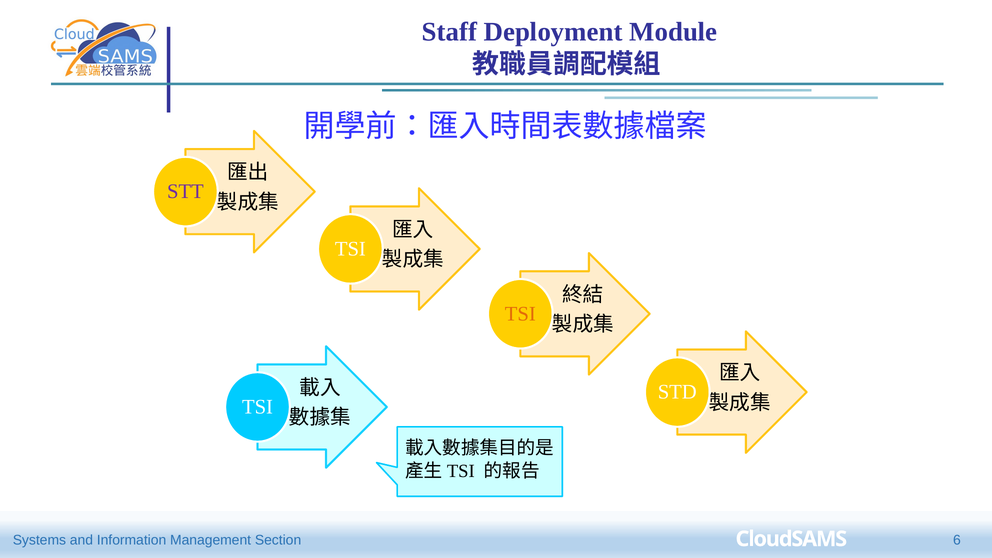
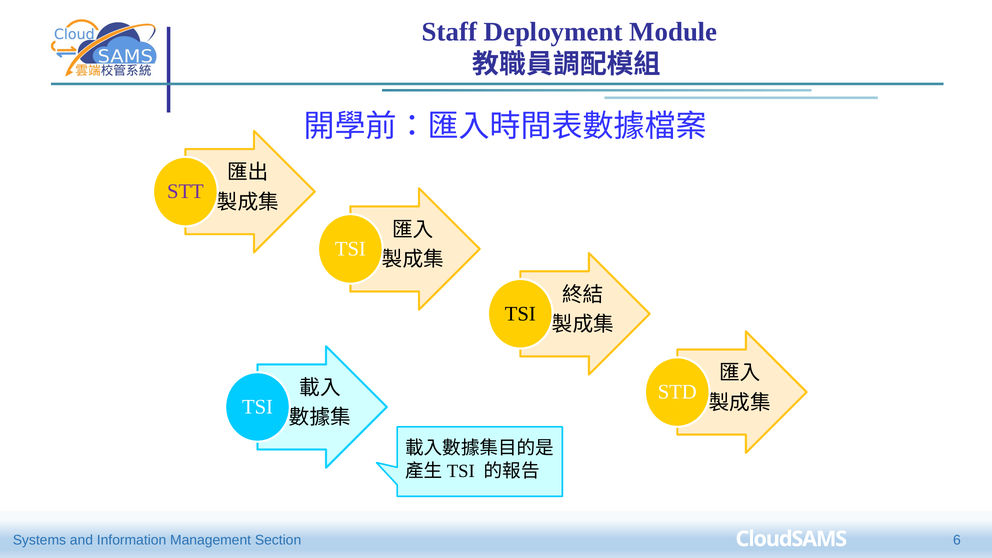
TSI colour: orange -> black (520, 314)
